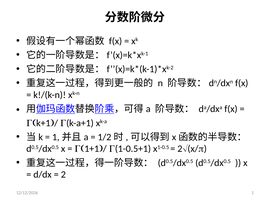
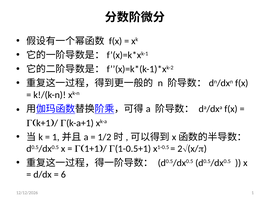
2: 2 -> 6 (63, 175)
